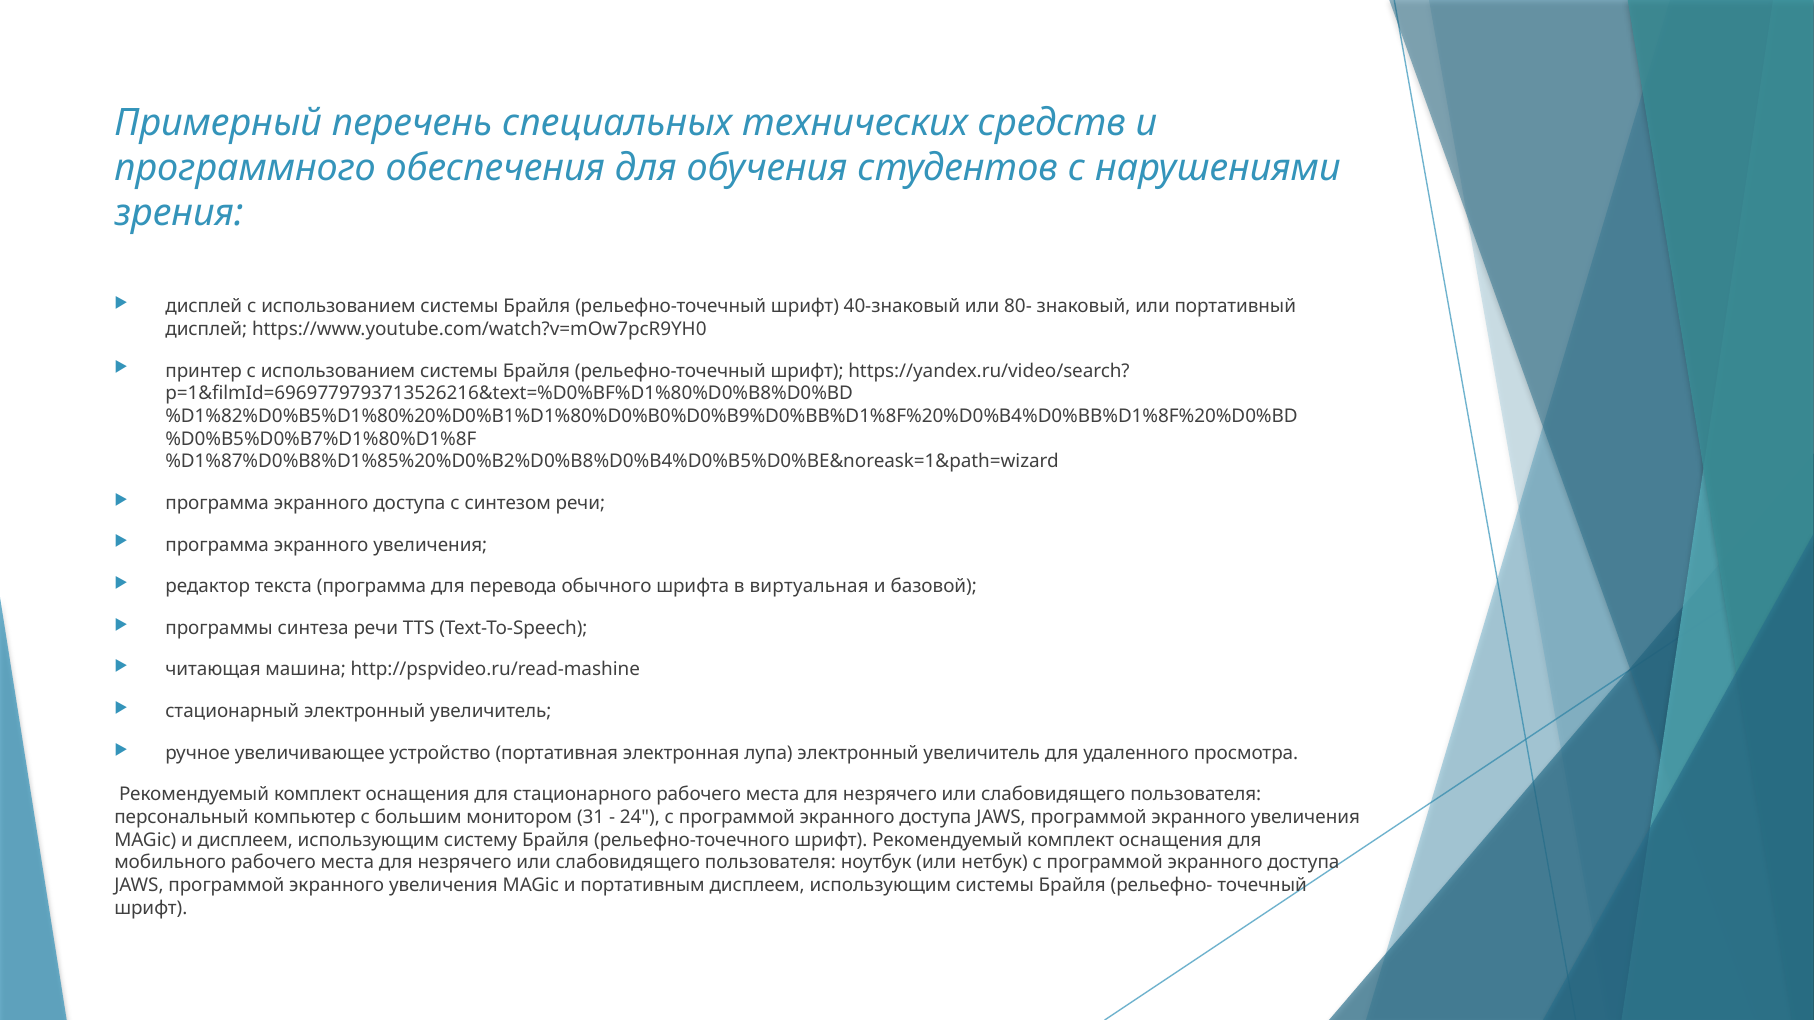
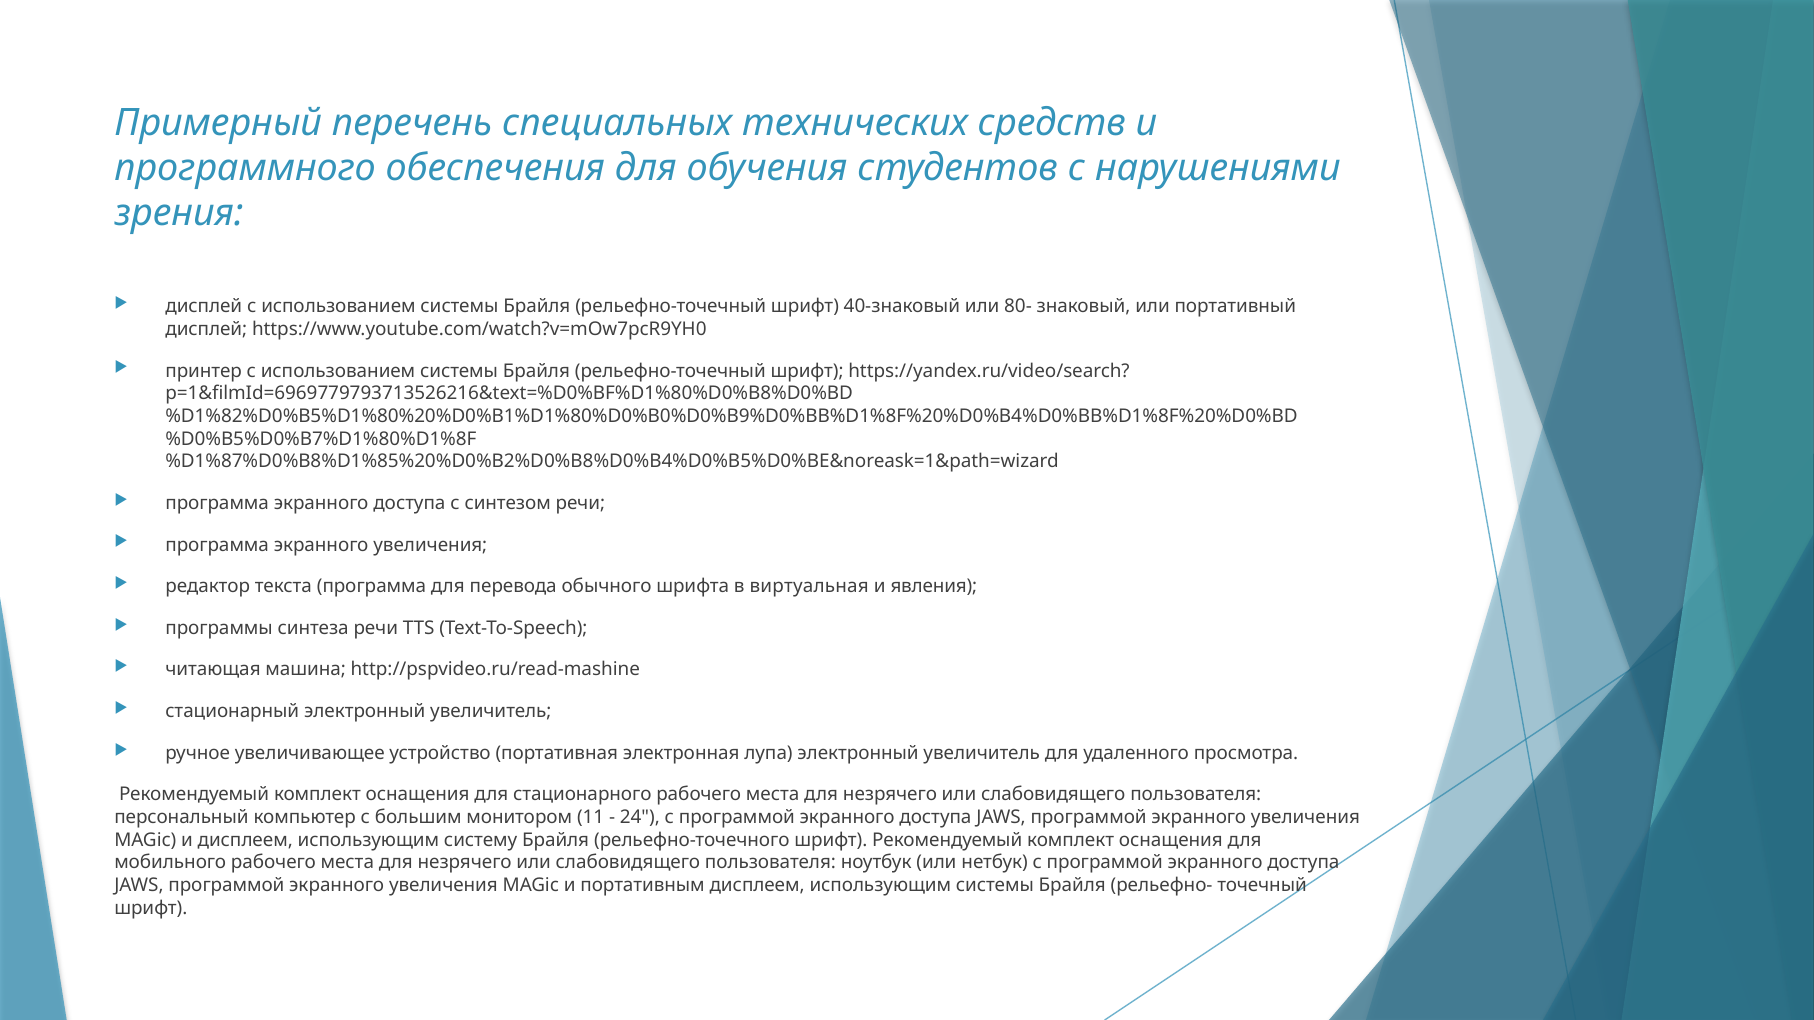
базовой: базовой -> явления (934, 587)
31: 31 -> 11 (591, 817)
